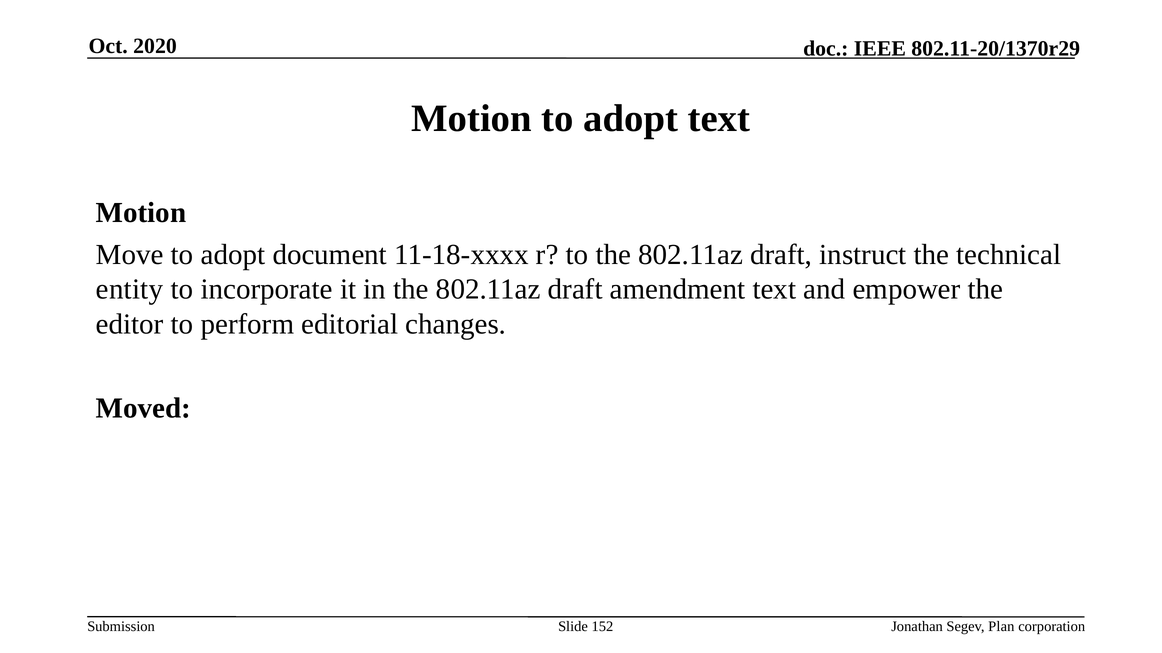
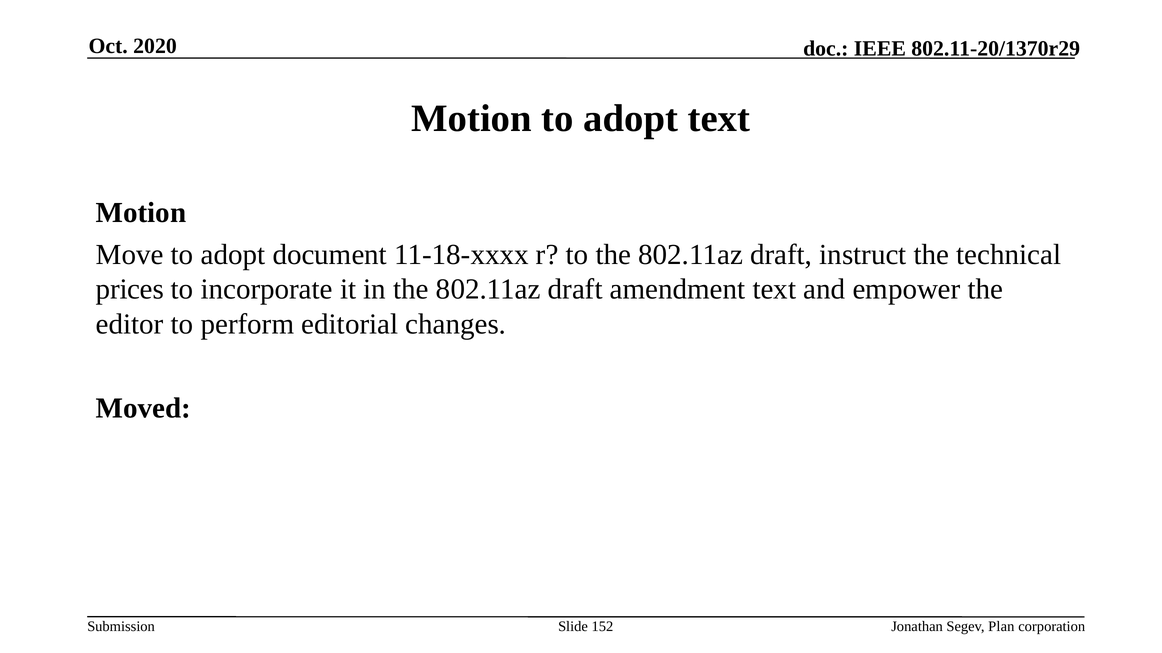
entity: entity -> prices (130, 290)
